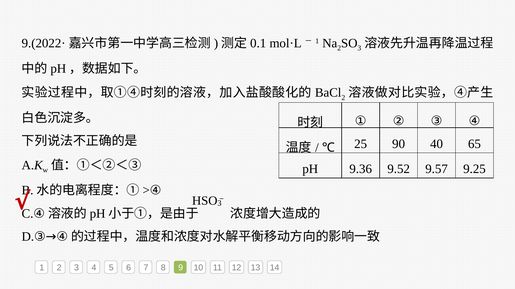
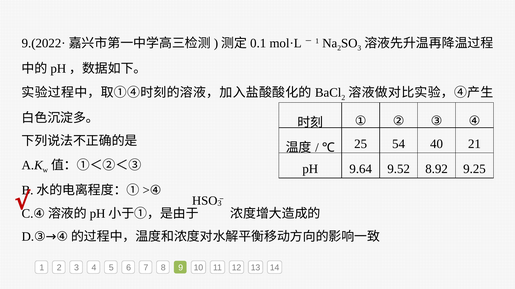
90: 90 -> 54 (399, 144)
65: 65 -> 21 (474, 144)
9.36: 9.36 -> 9.64 (361, 169)
9.57: 9.57 -> 8.92 (437, 169)
